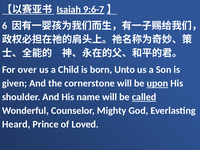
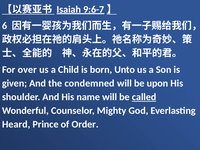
cornerstone: cornerstone -> condemned (90, 83)
upon underline: present -> none (157, 83)
Loved: Loved -> Order (85, 124)
